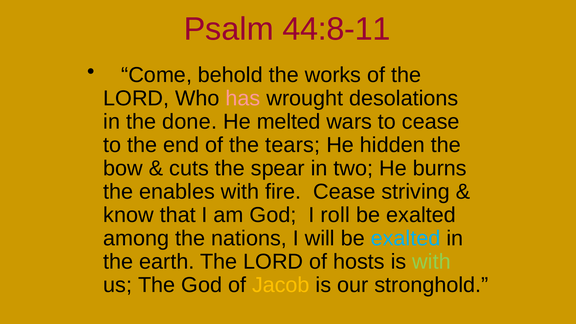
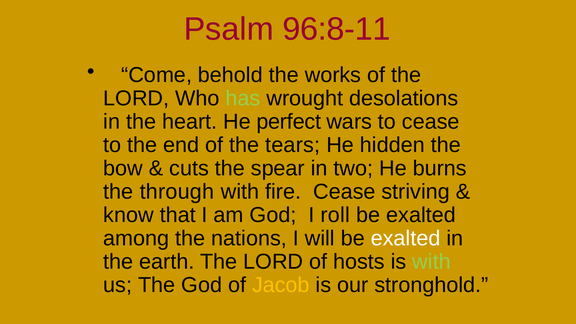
44:8-11: 44:8-11 -> 96:8-11 (336, 29)
has colour: pink -> light green (243, 98)
done: done -> heart (190, 122)
melted: melted -> perfect (289, 122)
enables: enables -> through (177, 192)
exalted colour: light blue -> white (406, 238)
